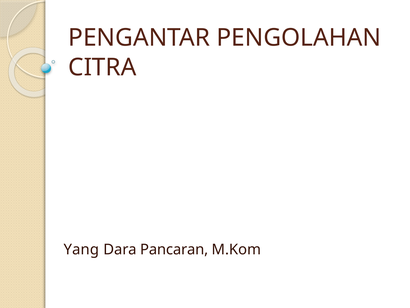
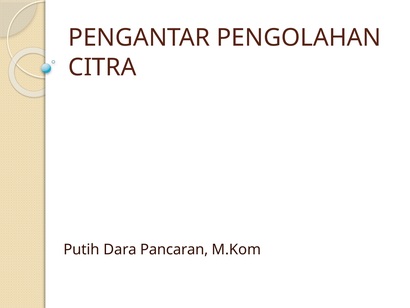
Yang: Yang -> Putih (81, 249)
